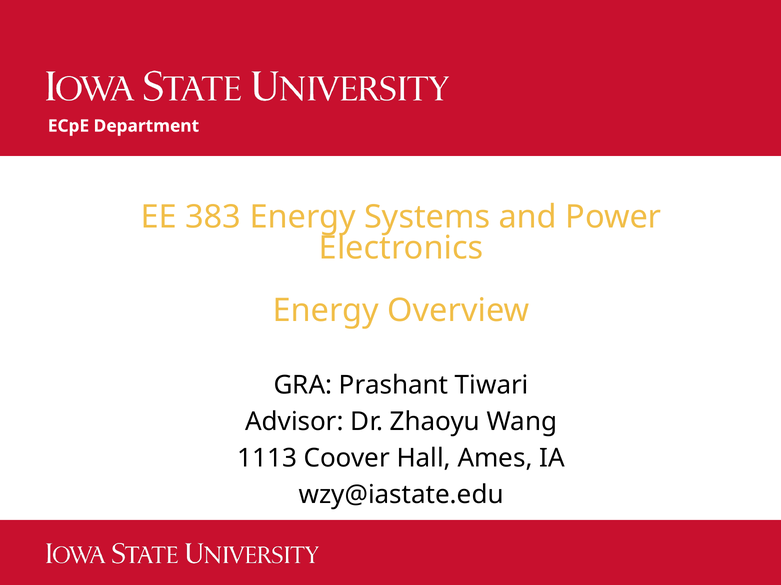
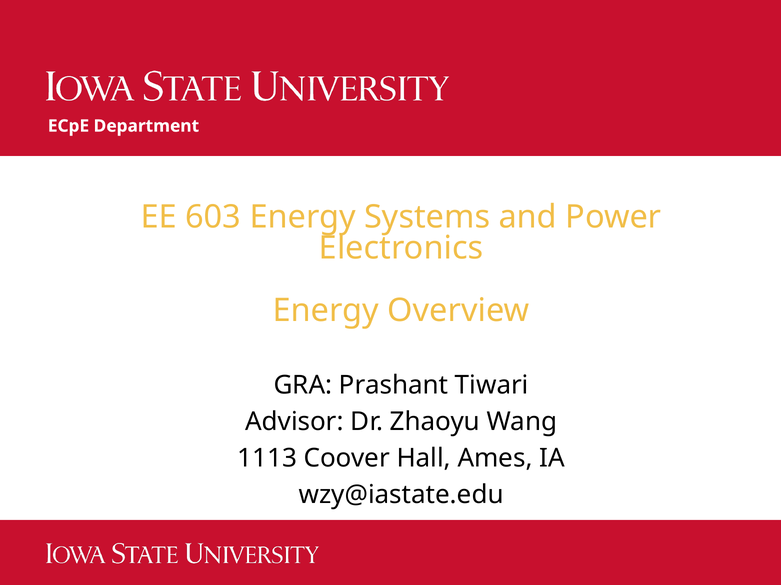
383: 383 -> 603 (213, 217)
